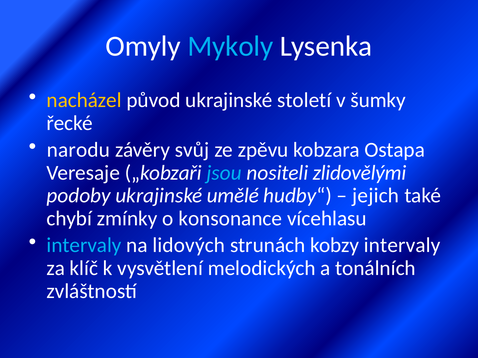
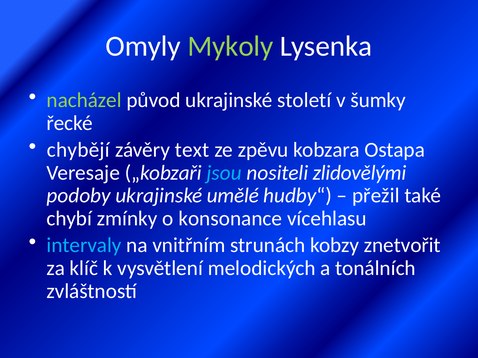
Mykoly colour: light blue -> light green (230, 46)
nacházel colour: yellow -> light green (84, 100)
narodu: narodu -> chybějí (78, 150)
svůj: svůj -> text (192, 150)
jejich: jejich -> přežil (376, 196)
lidových: lidových -> vnitřním (189, 246)
kobzy intervaly: intervaly -> znetvořit (402, 246)
